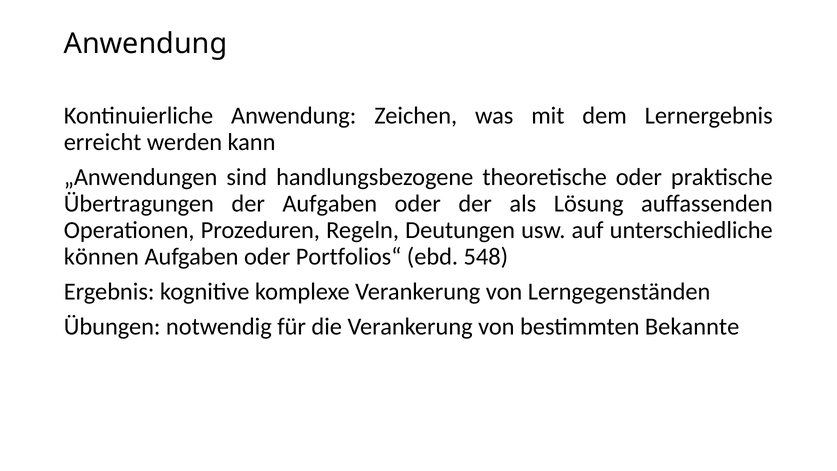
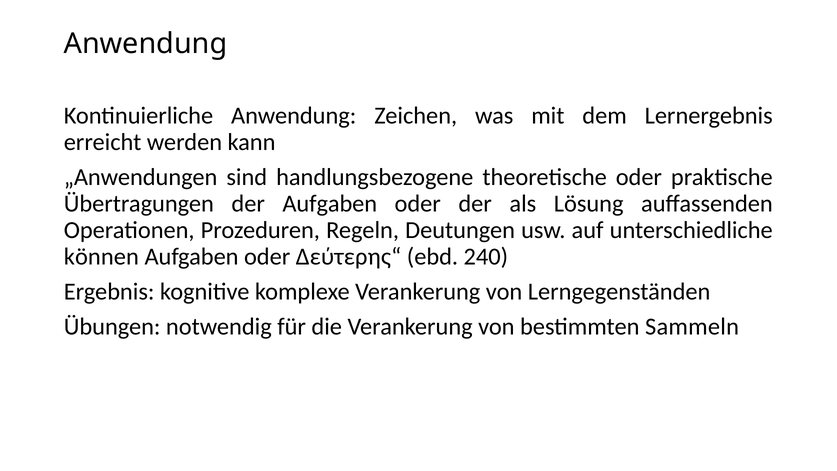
Portfolios“: Portfolios“ -> Δεύτερης“ (349, 256)
548: 548 -> 240 (486, 256)
Bekannte: Bekannte -> Sammeln (692, 327)
